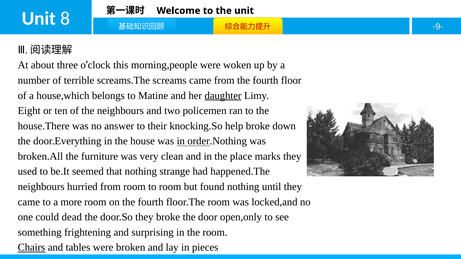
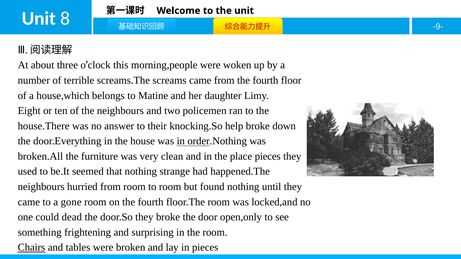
daughter underline: present -> none (223, 96)
place marks: marks -> pieces (268, 156)
more: more -> gone (71, 202)
